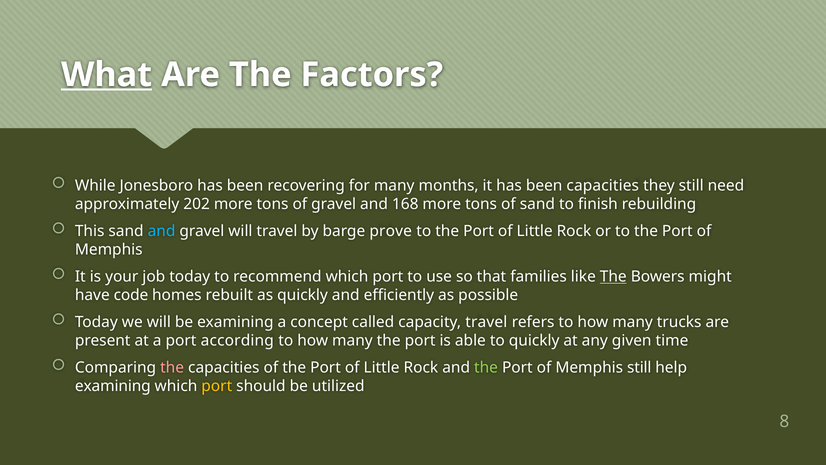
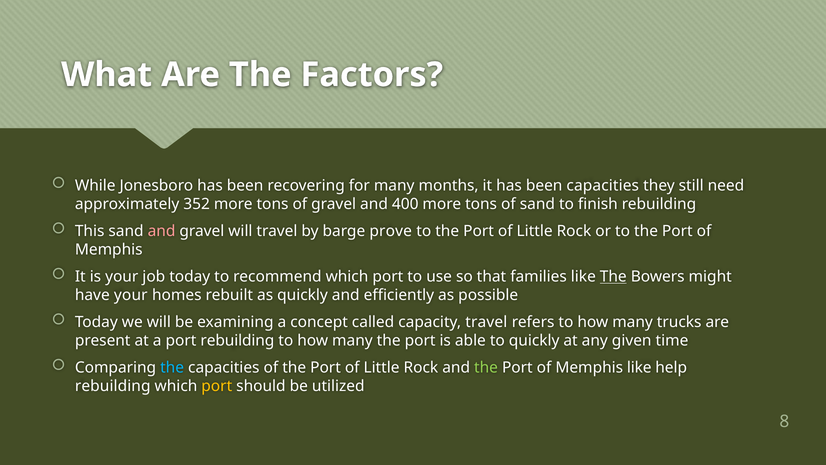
What underline: present -> none (107, 75)
202: 202 -> 352 (197, 204)
168: 168 -> 400 (405, 204)
and colour: light blue -> pink (162, 231)
have code: code -> your (131, 295)
port according: according -> rebuilding (237, 340)
the colour: pink -> light blue (172, 367)
Memphis still: still -> like (639, 367)
examining: examining -> rebuilding (113, 386)
